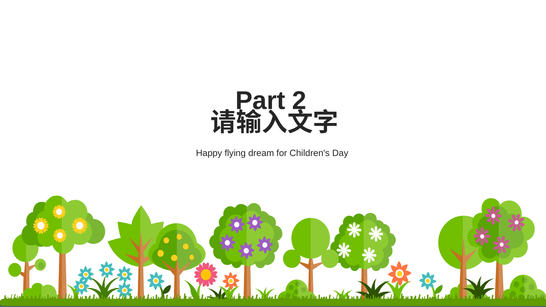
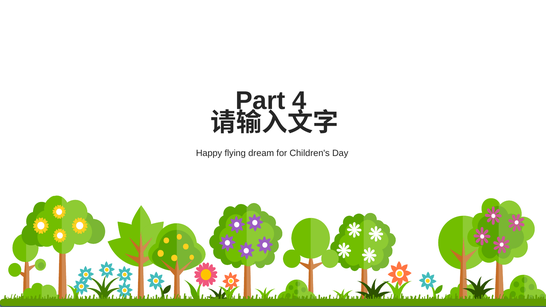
2: 2 -> 4 (299, 101)
